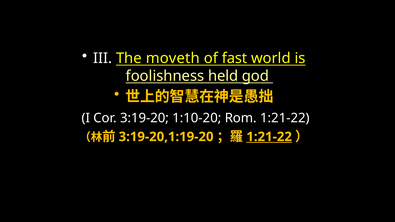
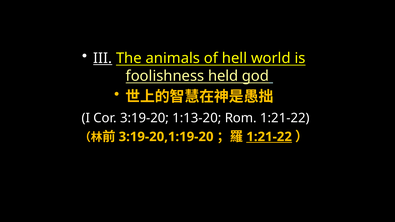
III underline: none -> present (103, 58)
moveth: moveth -> animals (173, 58)
fast: fast -> hell (234, 58)
1:10-20: 1:10-20 -> 1:13-20 (197, 118)
